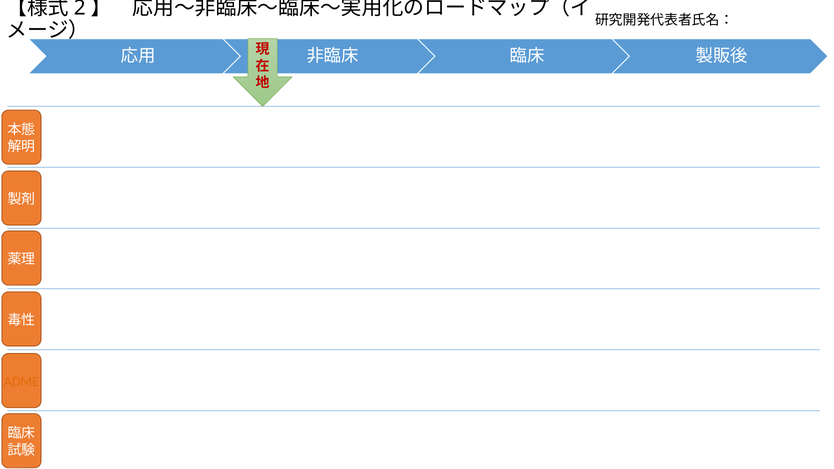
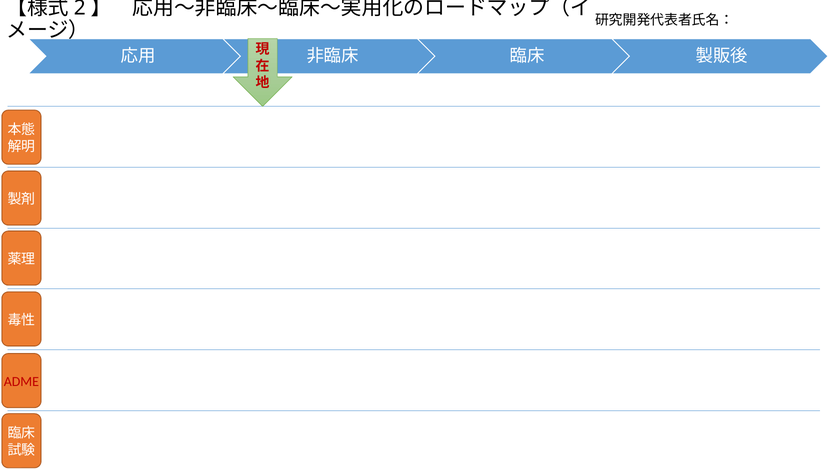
ADME colour: orange -> red (21, 382)
